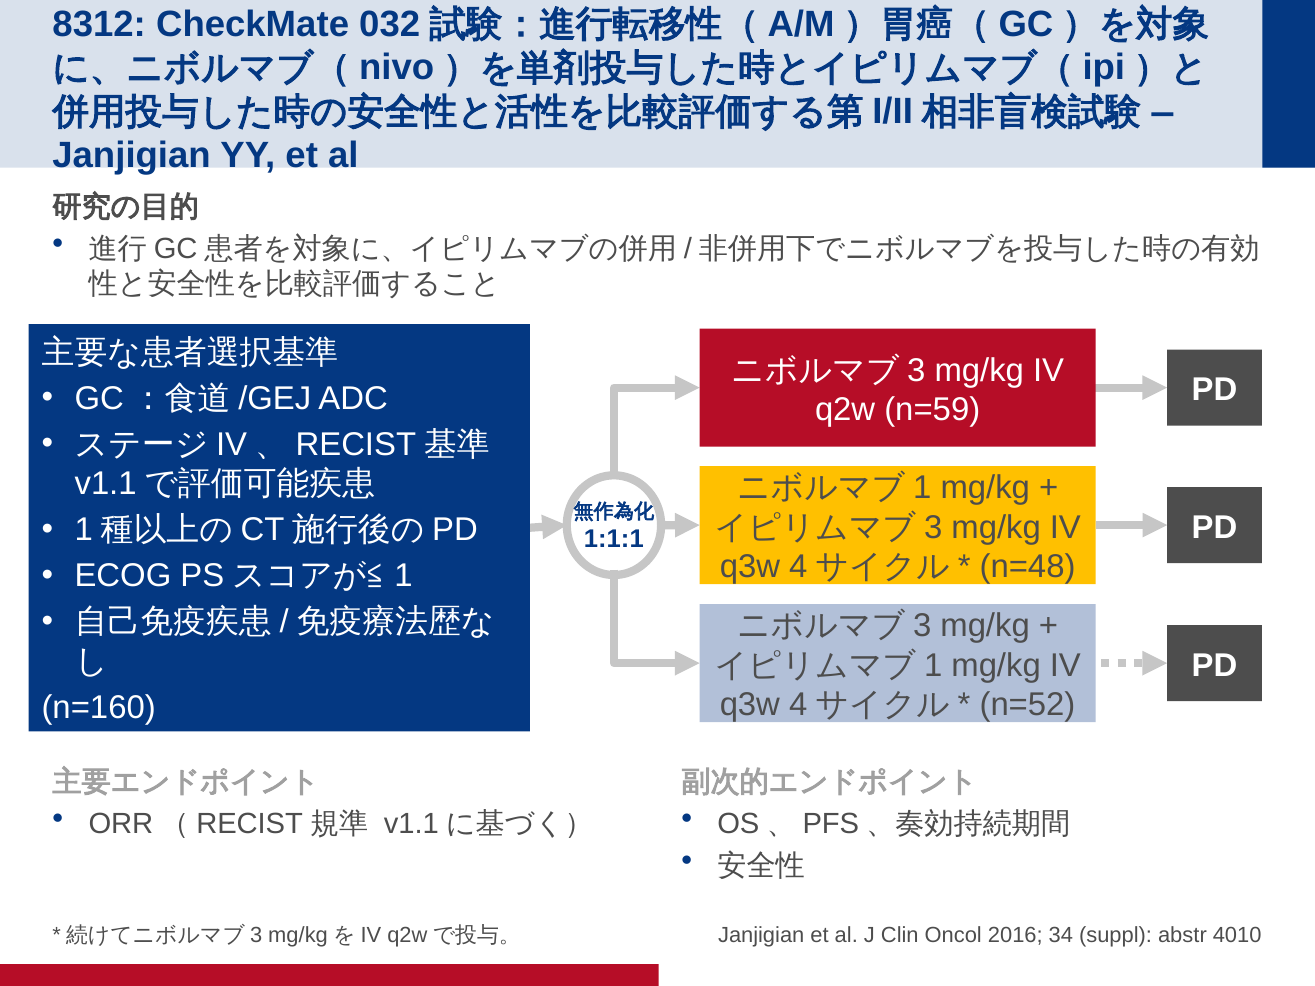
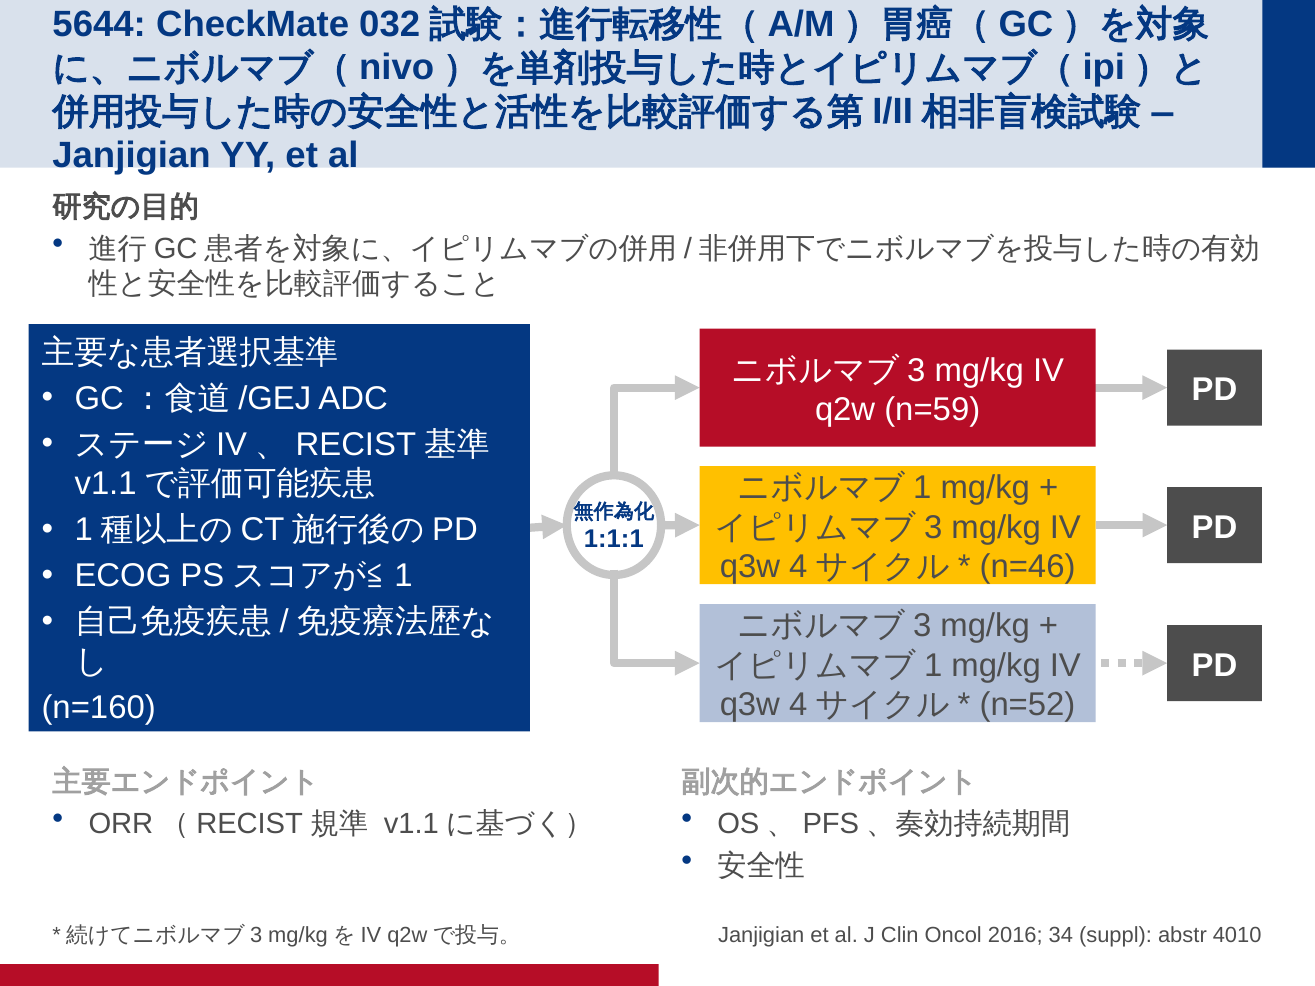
8312: 8312 -> 5644 (99, 24)
n=48: n=48 -> n=46 (1028, 567)
